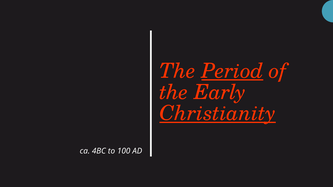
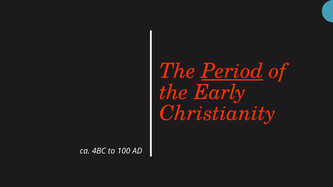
Christianity underline: present -> none (218, 114)
